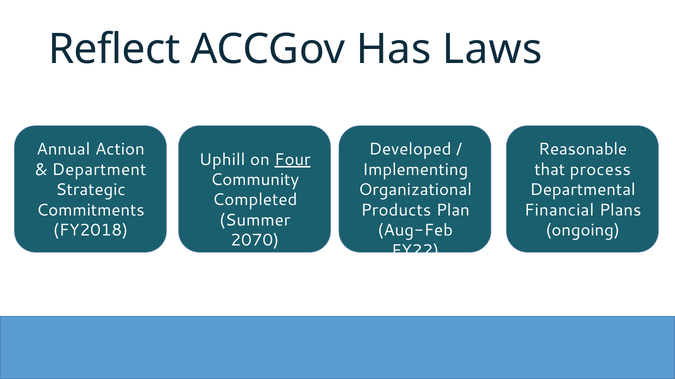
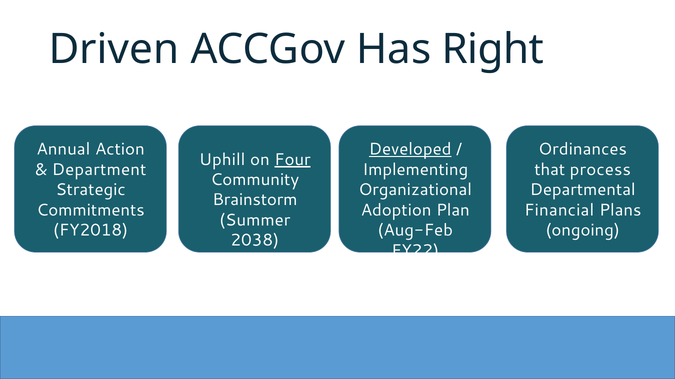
Reflect: Reflect -> Driven (114, 49)
Laws: Laws -> Right (493, 49)
Developed underline: none -> present (410, 150)
Reasonable: Reasonable -> Ordinances (583, 150)
Completed: Completed -> Brainstorm (255, 200)
Products: Products -> Adoption (396, 210)
2070: 2070 -> 2038 (255, 241)
